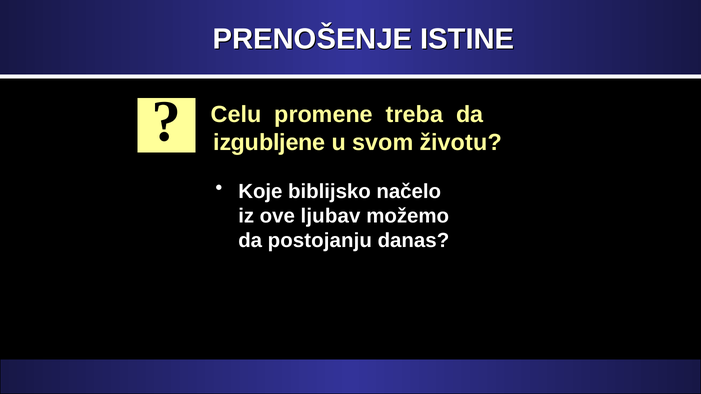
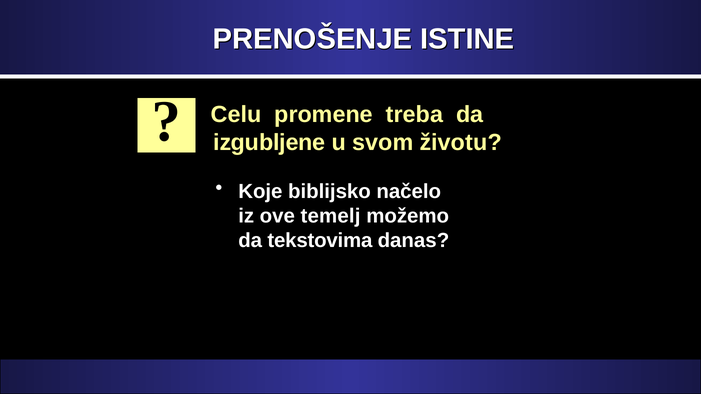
ljubav: ljubav -> temelj (331, 216)
postojanju: postojanju -> tekstovima (320, 241)
